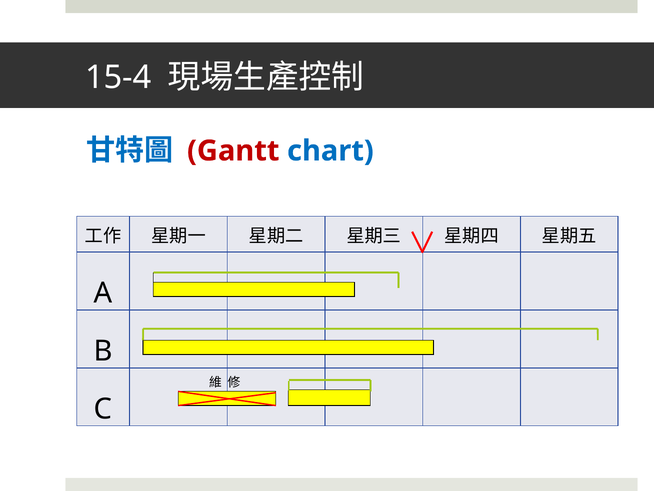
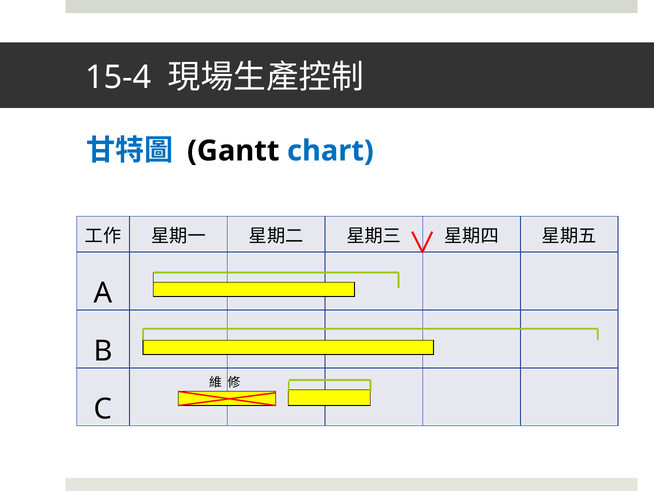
Gantt colour: red -> black (233, 151)
